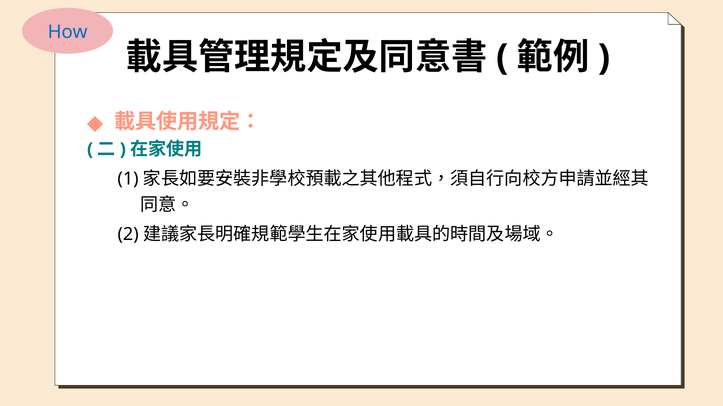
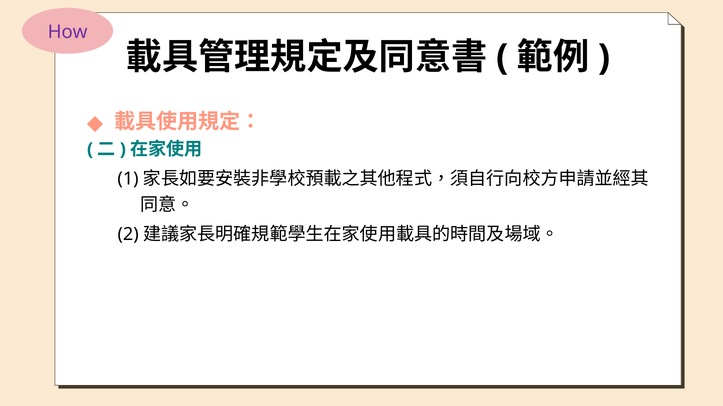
How colour: blue -> purple (68, 32)
